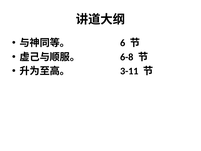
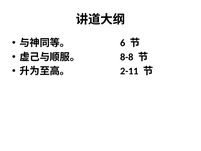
6-8: 6-8 -> 8-8 (127, 57)
3-11: 3-11 -> 2-11 (129, 71)
